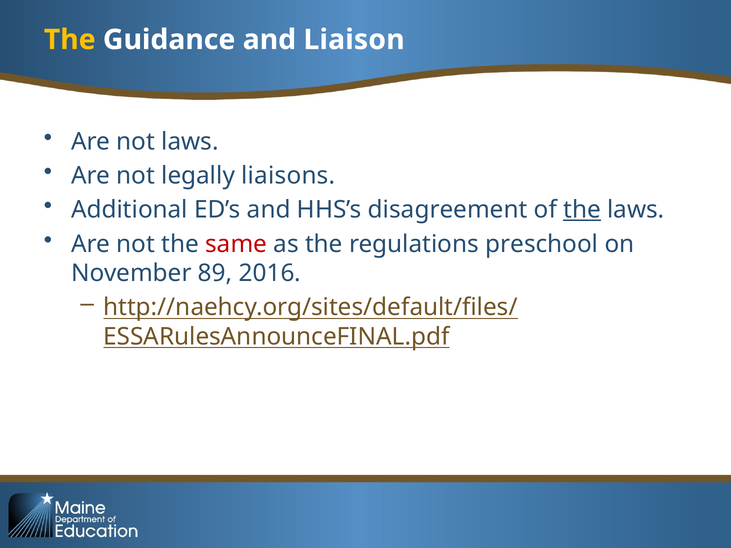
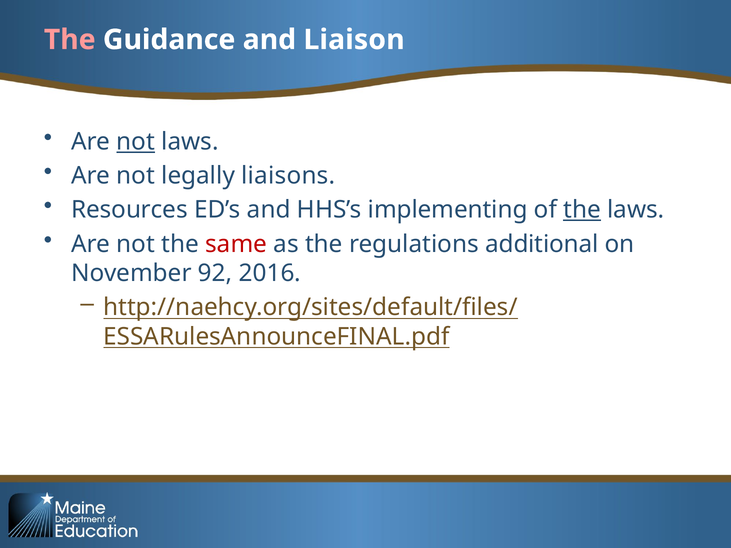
The colour: yellow -> pink (70, 40)
not underline: none -> present (136, 142)
Additional: Additional -> Resources (130, 210)
disagreement: disagreement -> implementing (448, 210)
preschool: preschool -> additional (542, 244)
89: 89 -> 92 (215, 273)
